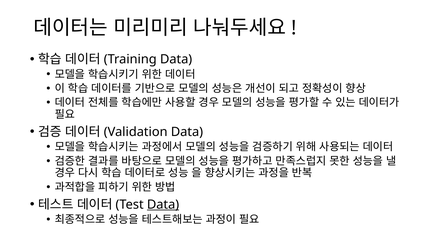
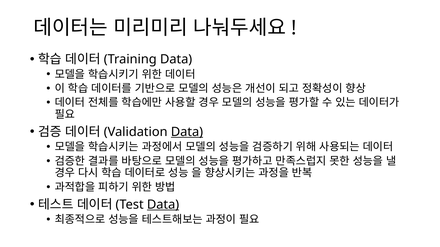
Data underline: none -> present (187, 132)
